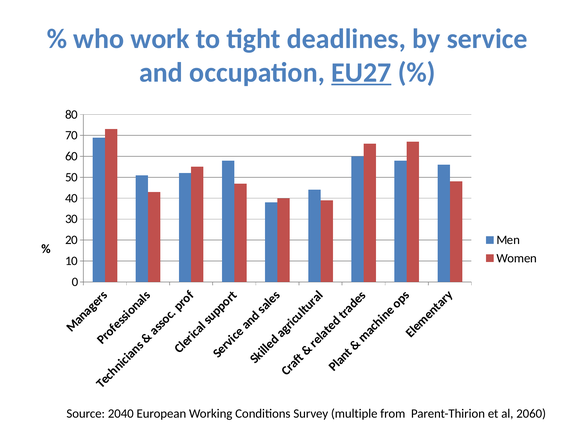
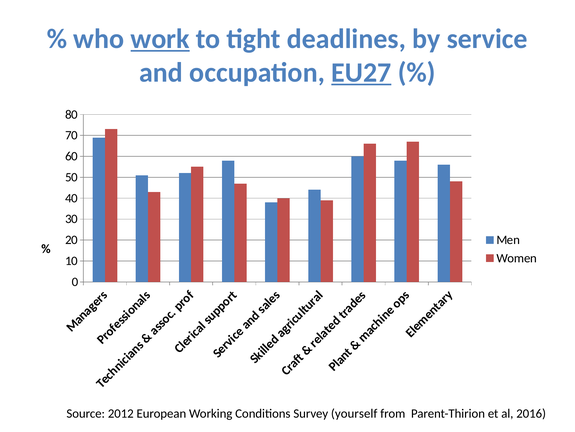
work underline: none -> present (160, 39)
2040: 2040 -> 2012 (121, 413)
multiple: multiple -> yourself (354, 413)
2060: 2060 -> 2016 (531, 413)
